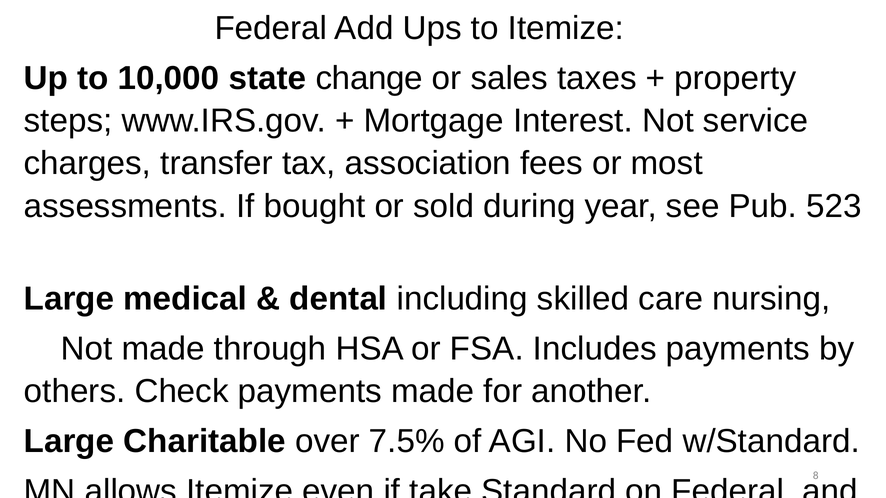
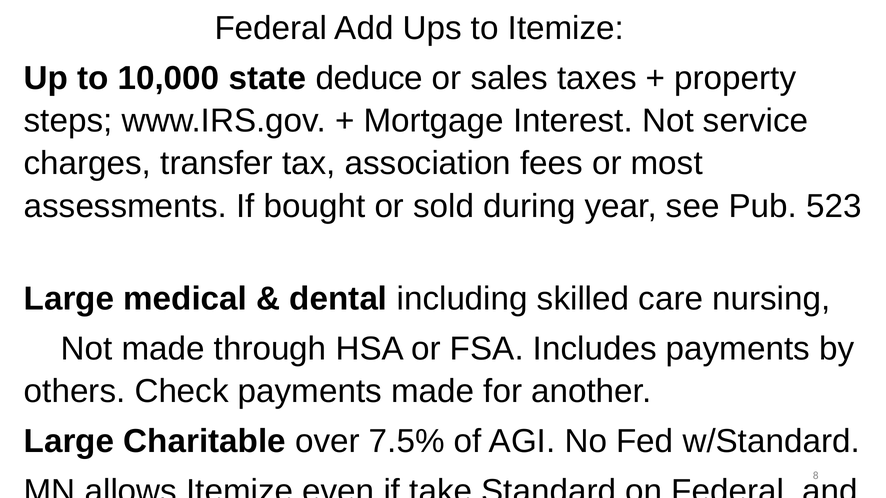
change: change -> deduce (369, 78)
